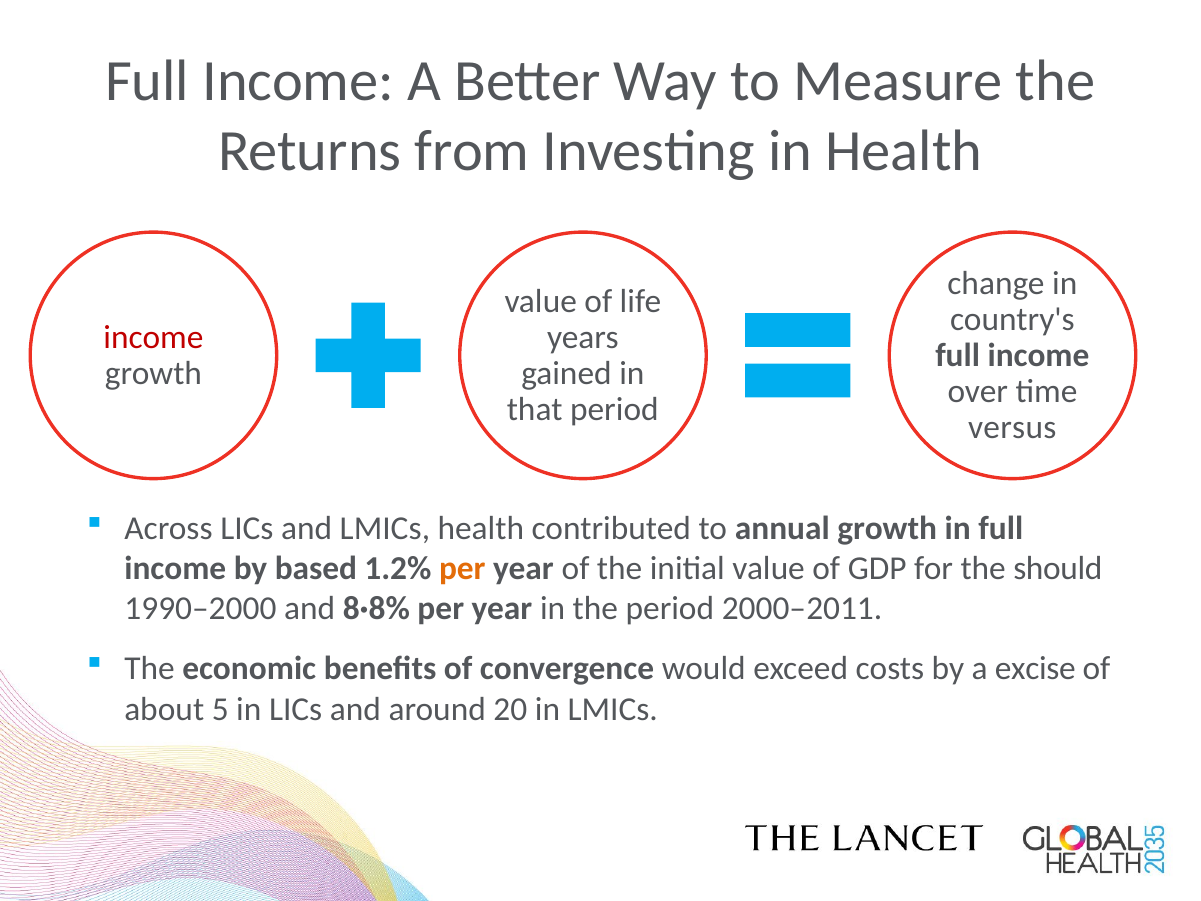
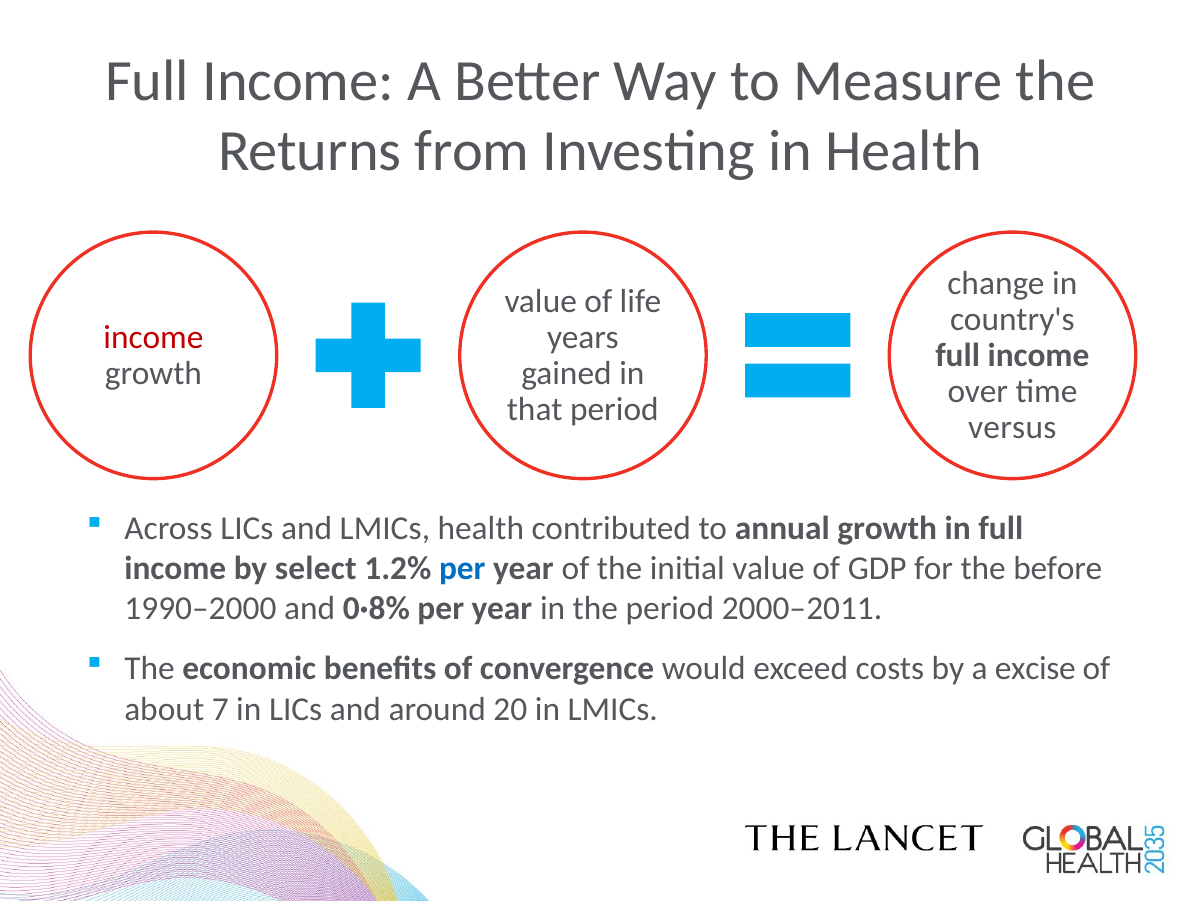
based: based -> select (316, 569)
per colour: orange -> blue (462, 569)
should: should -> before (1058, 569)
8·8%: 8·8% -> 0·8% (376, 609)
5: 5 -> 7 (220, 709)
